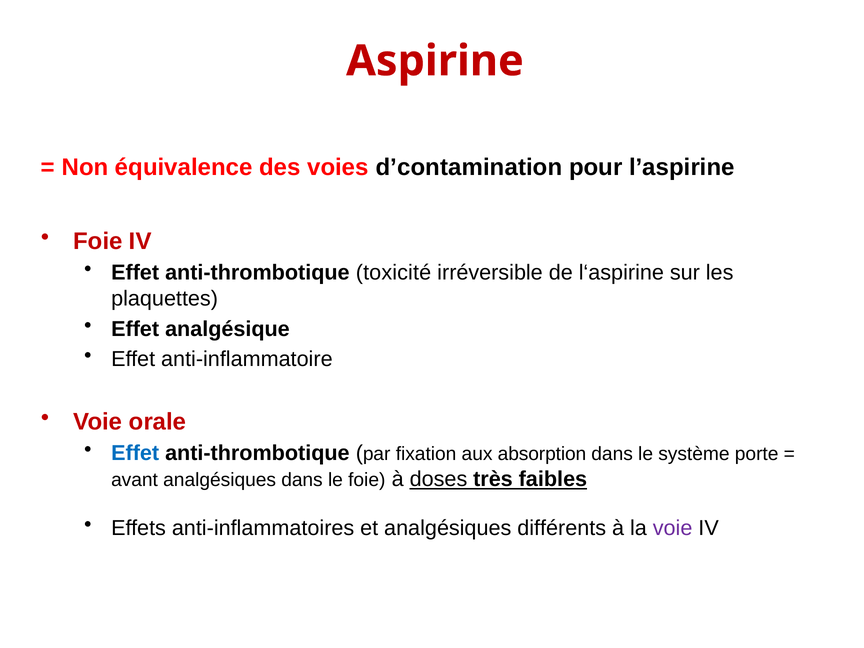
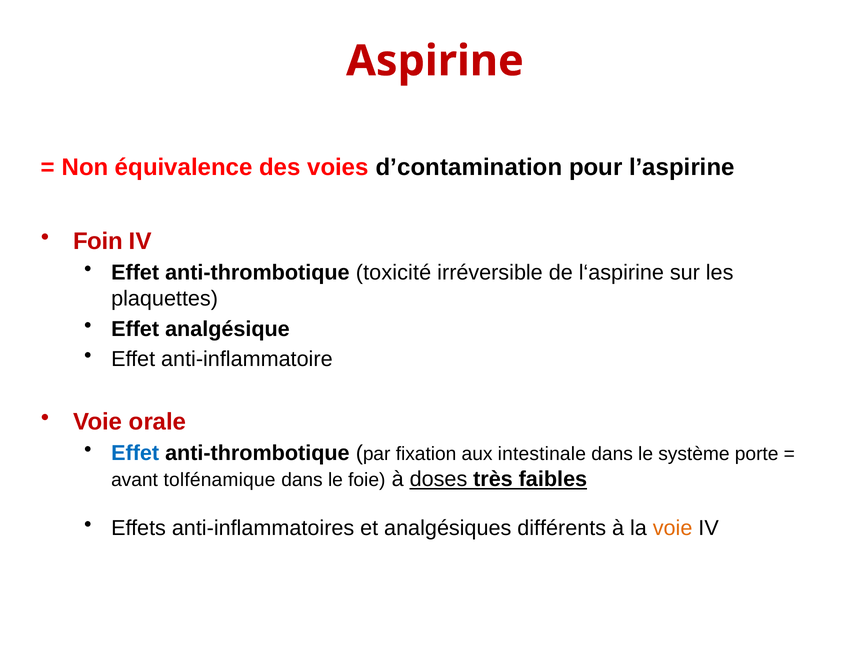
Foie: Foie -> Foin (98, 241)
absorption: absorption -> intestinale (542, 454)
avant analgésiques: analgésiques -> tolfénamique (220, 480)
voie colour: purple -> orange (673, 528)
